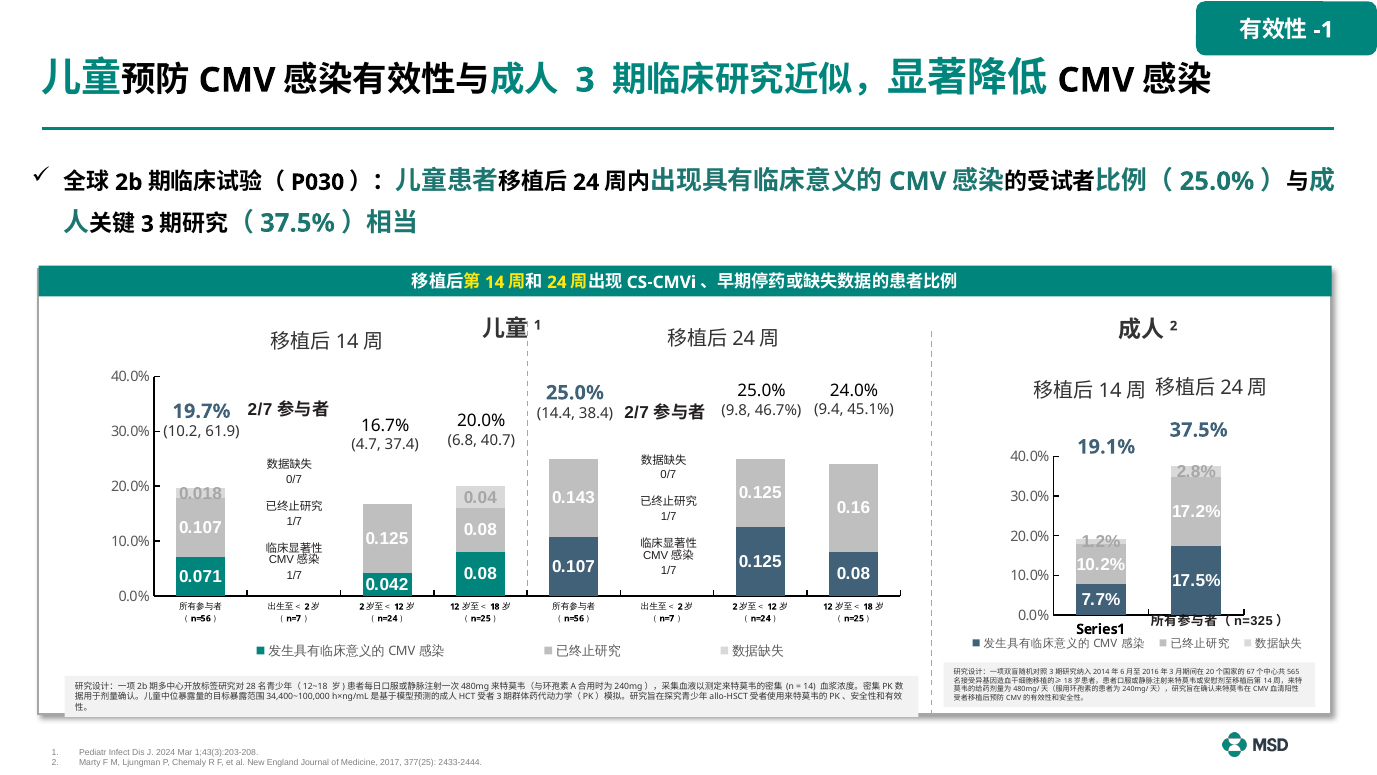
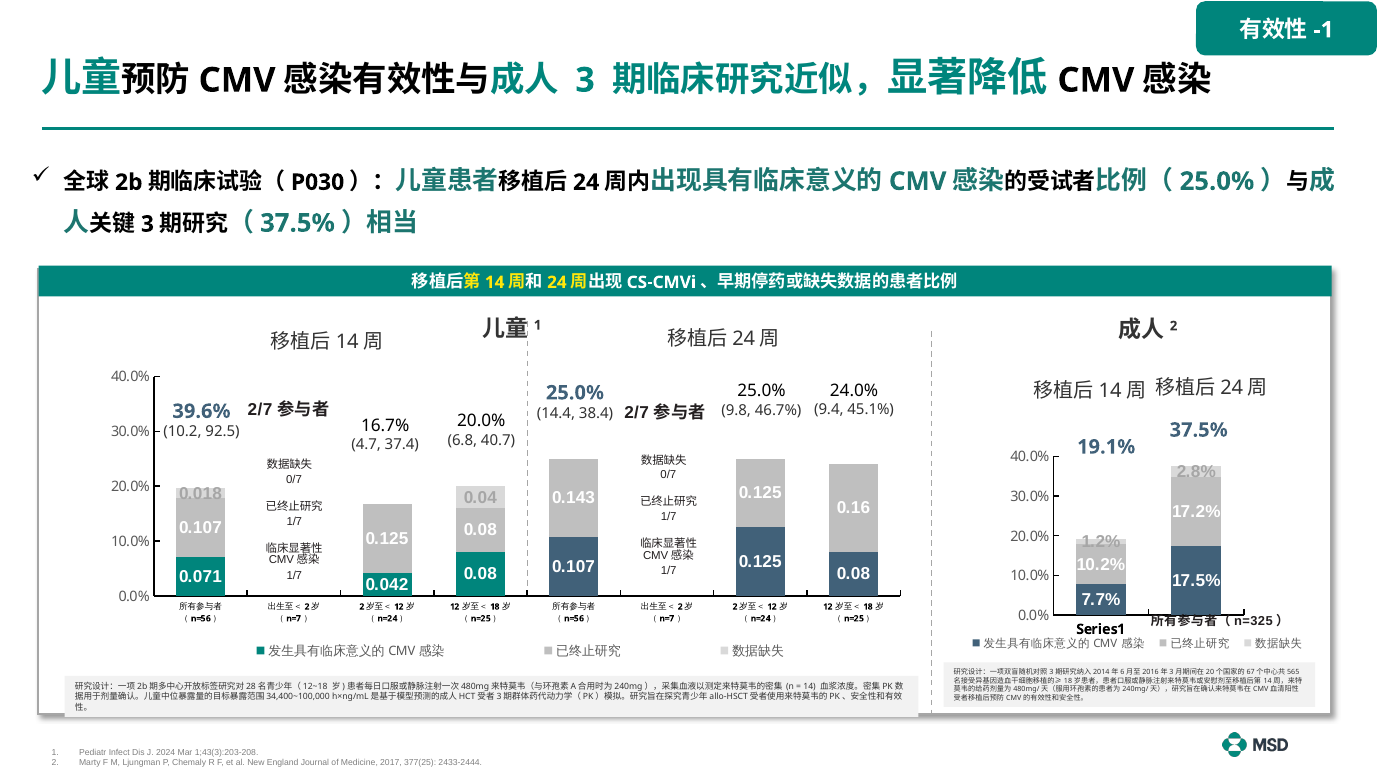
19.7%: 19.7% -> 39.6% (202, 411)
61.9: 61.9 -> 92.5 (223, 432)
